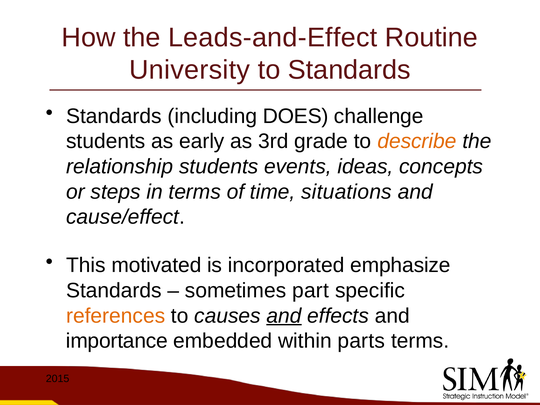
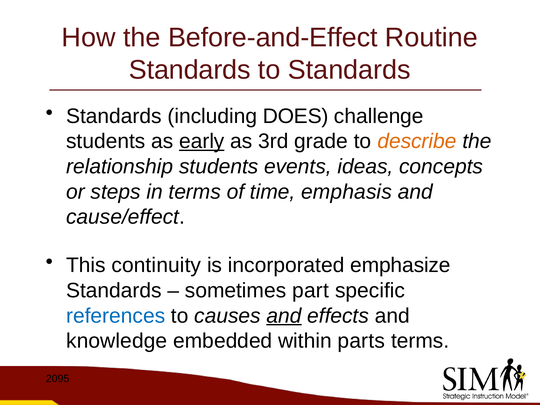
Leads-and-Effect: Leads-and-Effect -> Before-and-Effect (273, 37)
University: University -> Standards (190, 70)
early underline: none -> present (202, 141)
situations: situations -> emphasis (347, 192)
motivated: motivated -> continuity (156, 265)
references colour: orange -> blue (116, 316)
importance: importance -> knowledge (117, 341)
2015: 2015 -> 2095 (58, 379)
